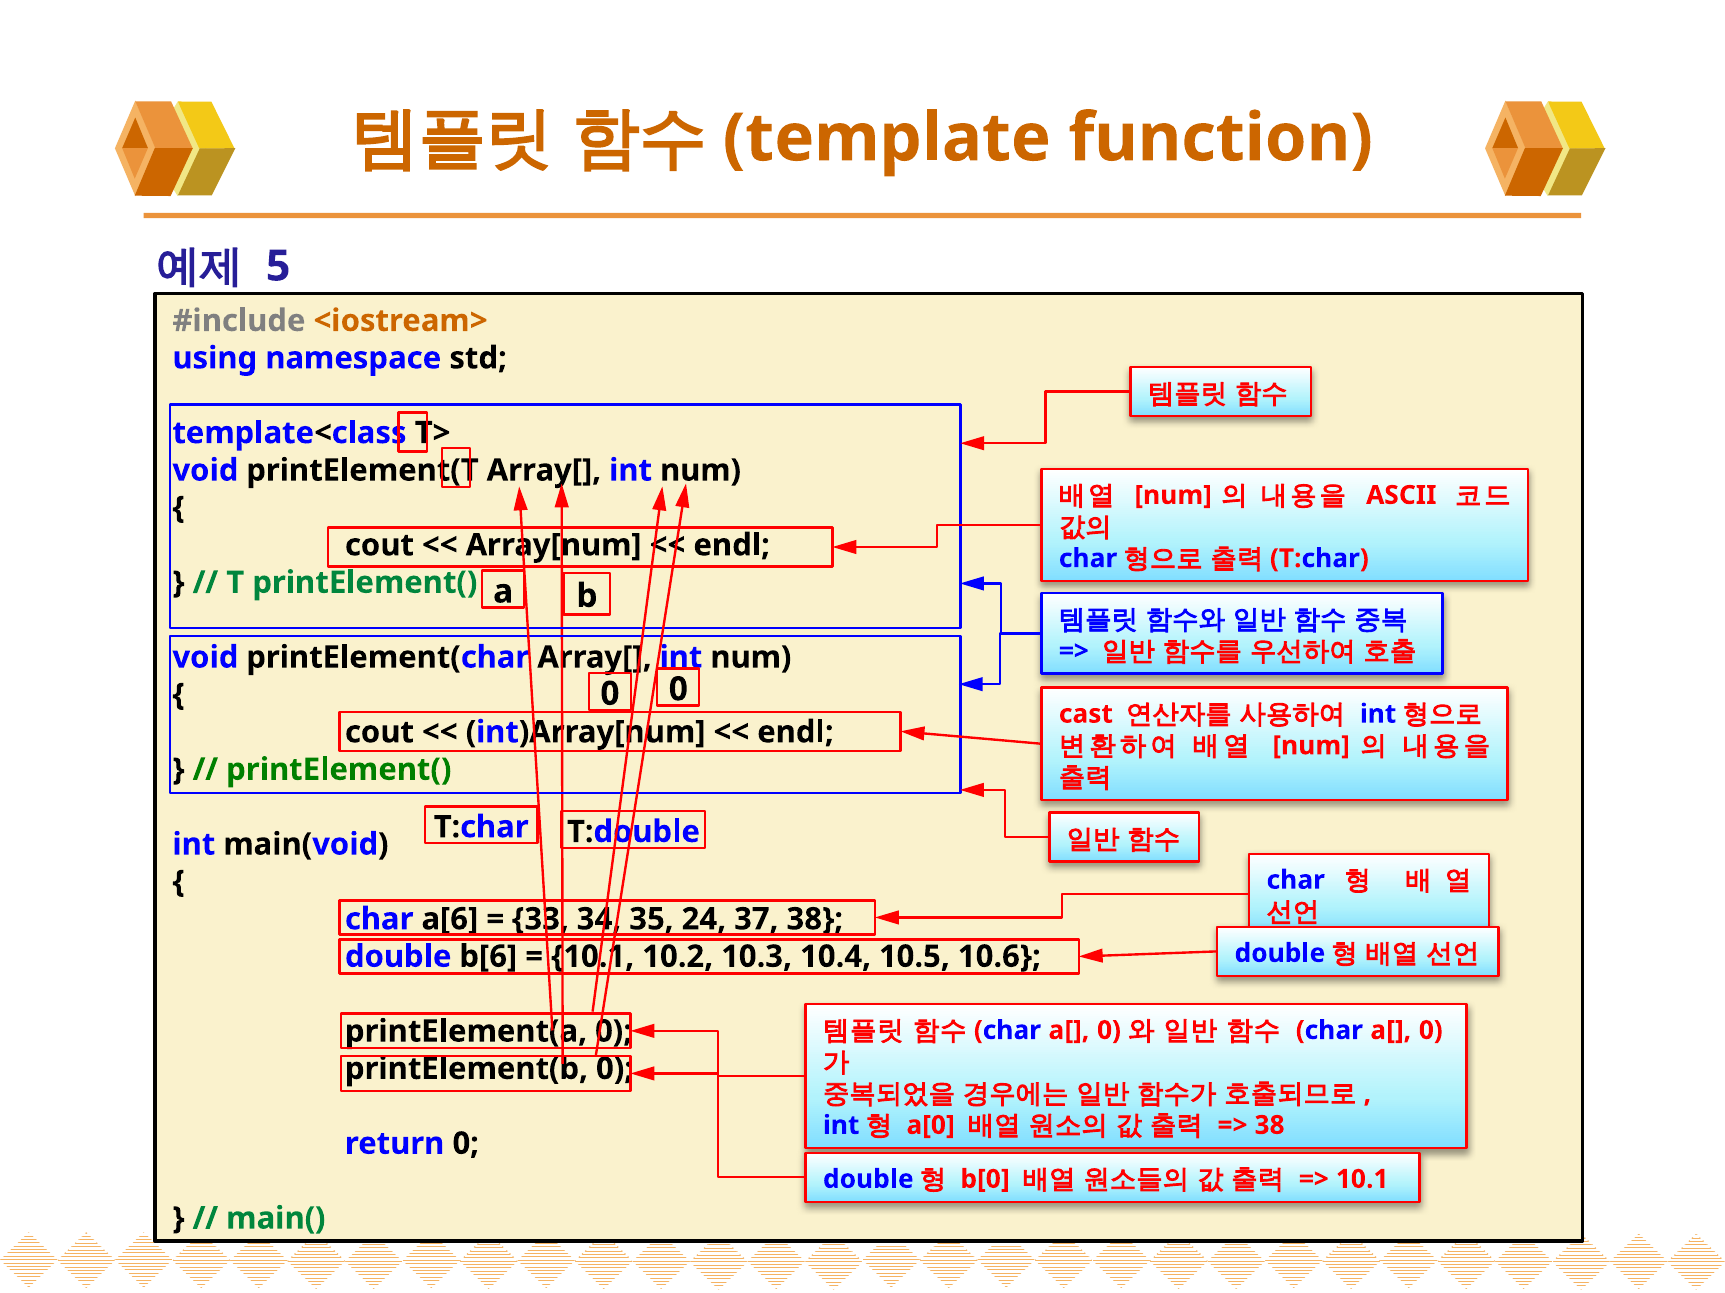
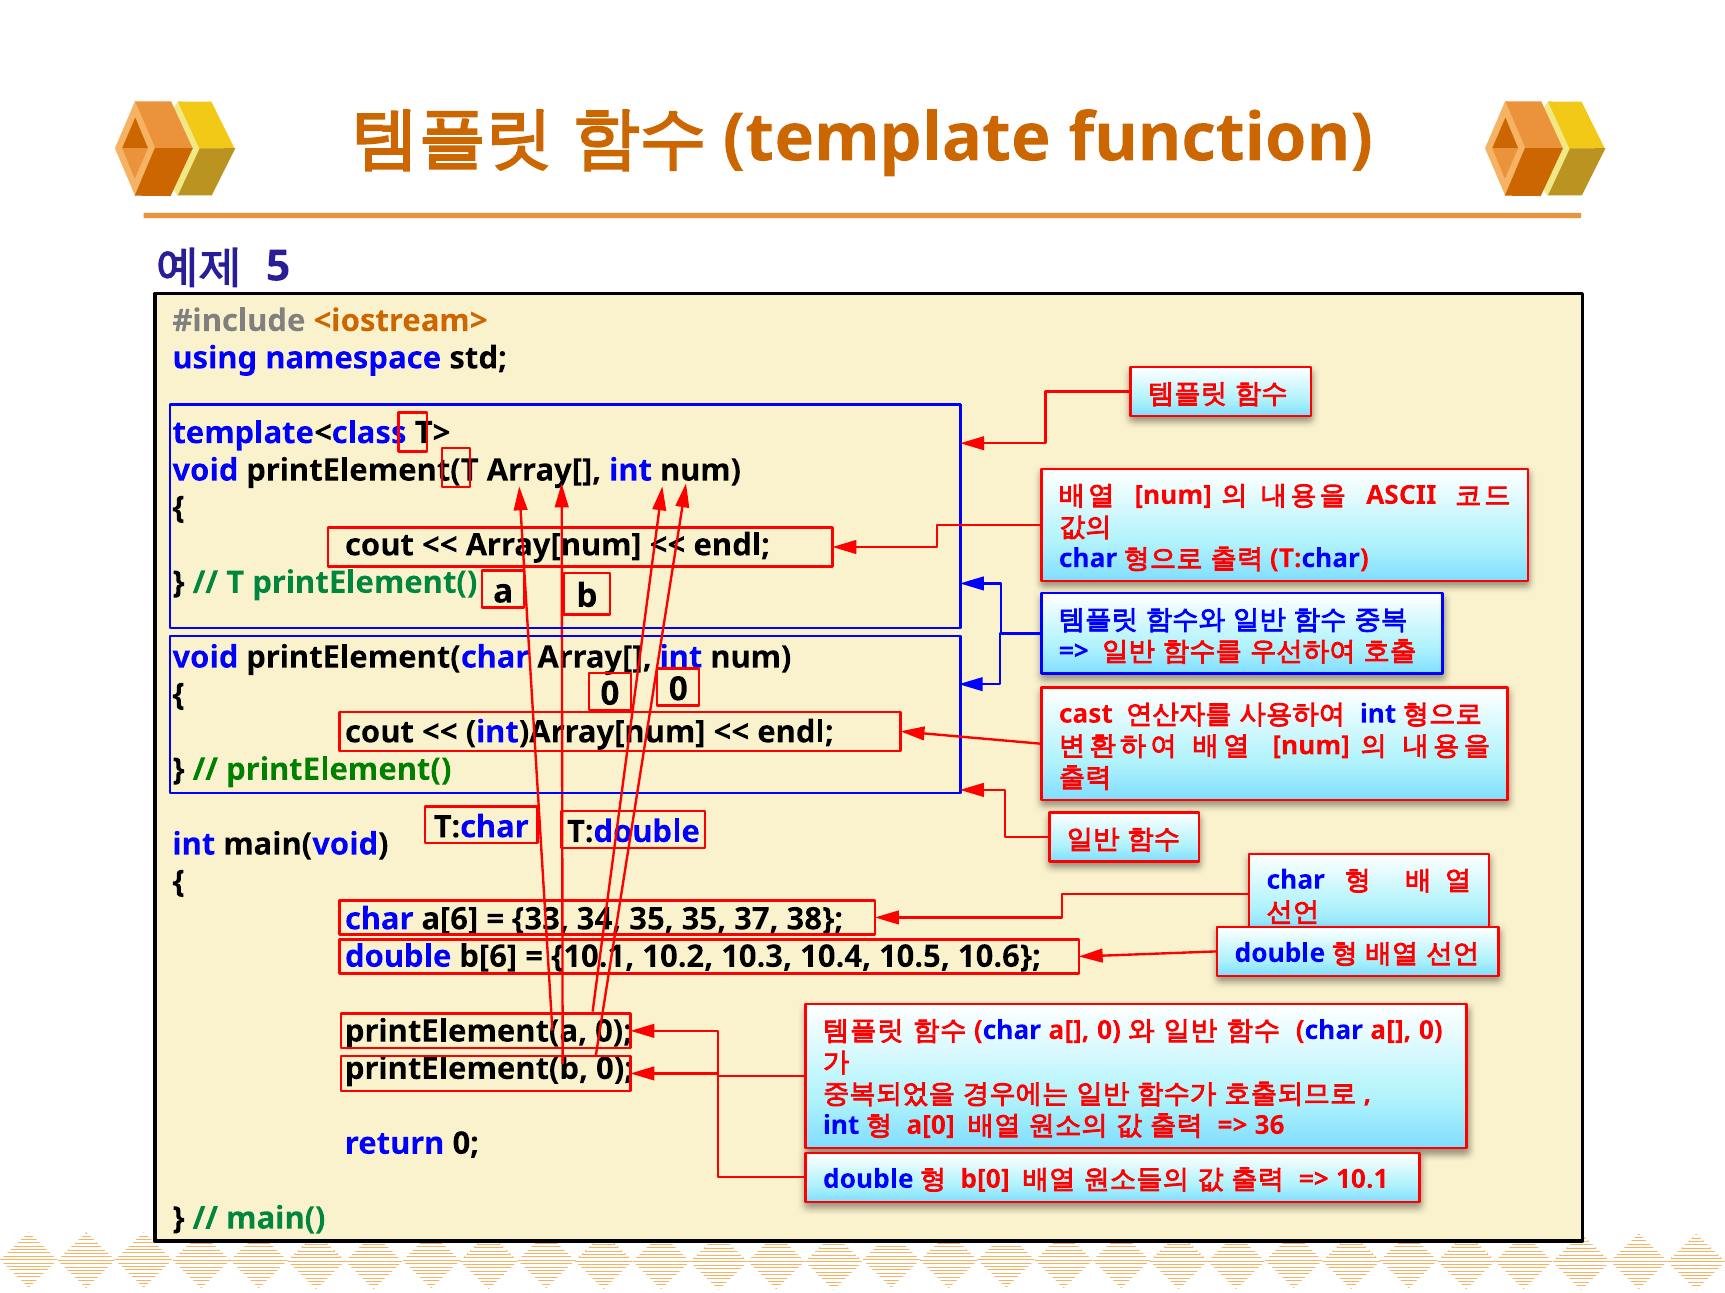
35 24: 24 -> 35 (704, 920)
38: 38 -> 36 (1270, 1126)
